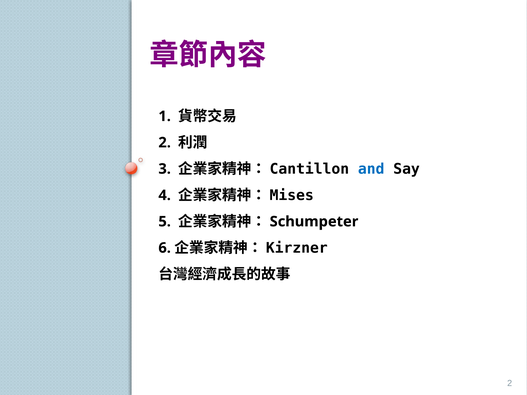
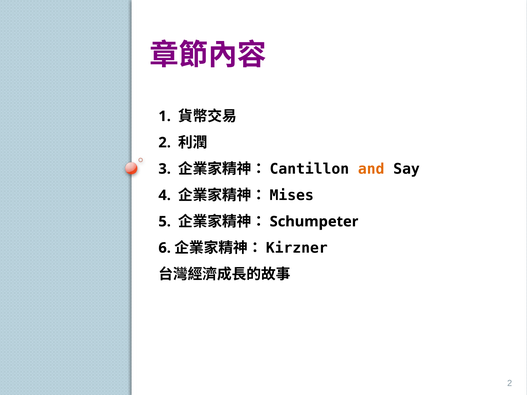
and colour: blue -> orange (371, 169)
